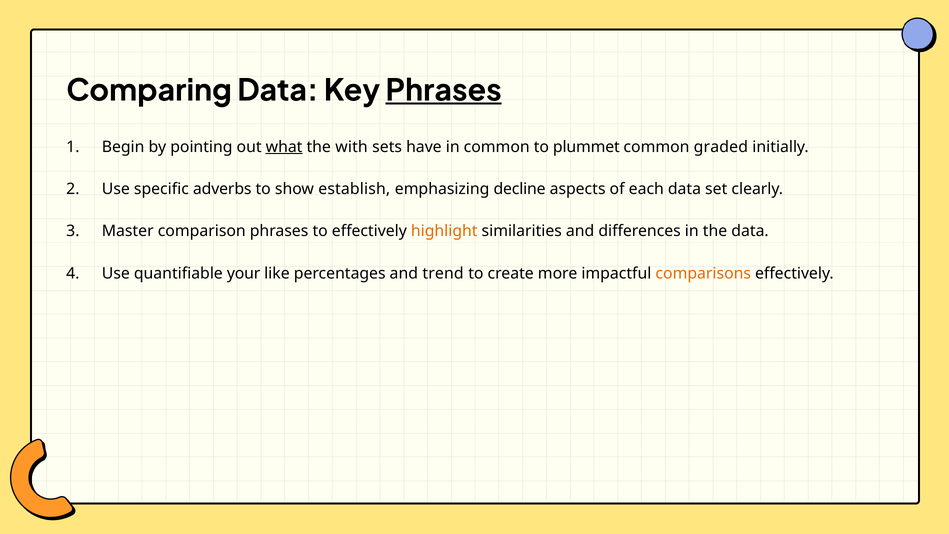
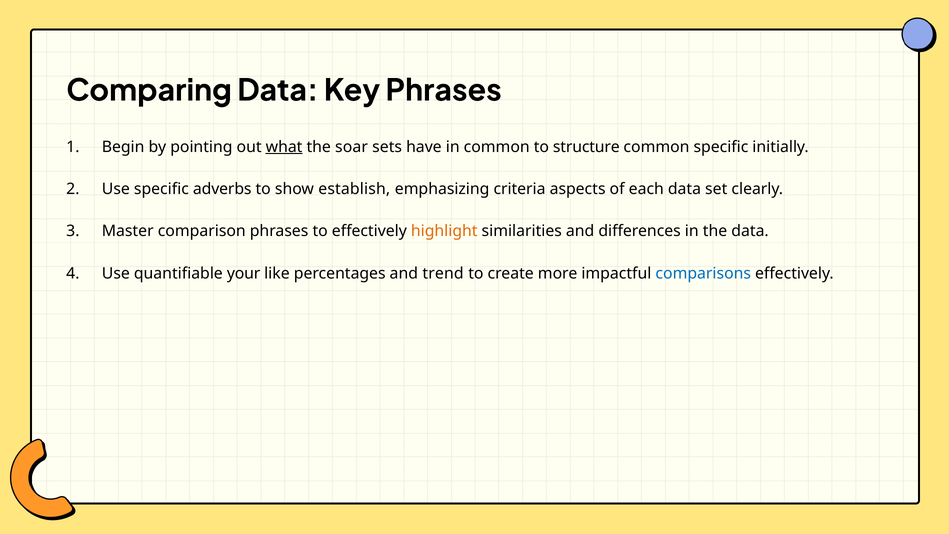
Phrases underline: present -> none (444, 91)
with: with -> soar (352, 147)
plummet: plummet -> structure (586, 147)
common graded: graded -> specific (721, 147)
decline: decline -> criteria (520, 189)
comparisons colour: orange -> blue (703, 273)
